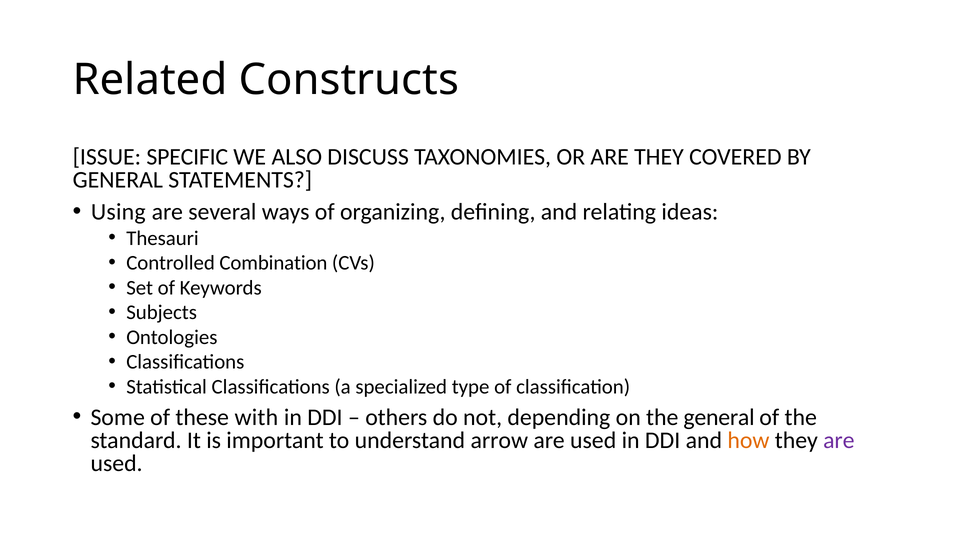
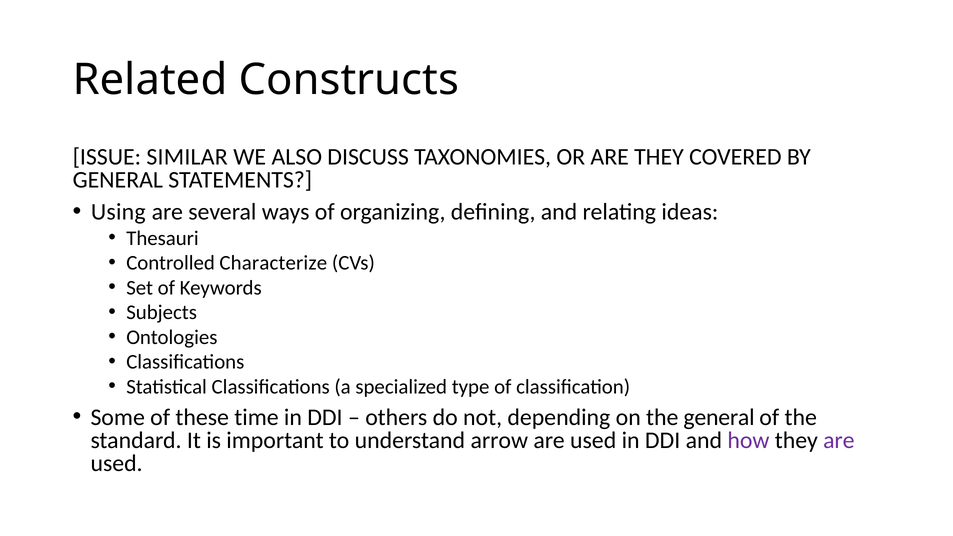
SPECIFIC: SPECIFIC -> SIMILAR (187, 157)
Combination: Combination -> Characterize (273, 263)
with: with -> time (256, 417)
how colour: orange -> purple (748, 440)
